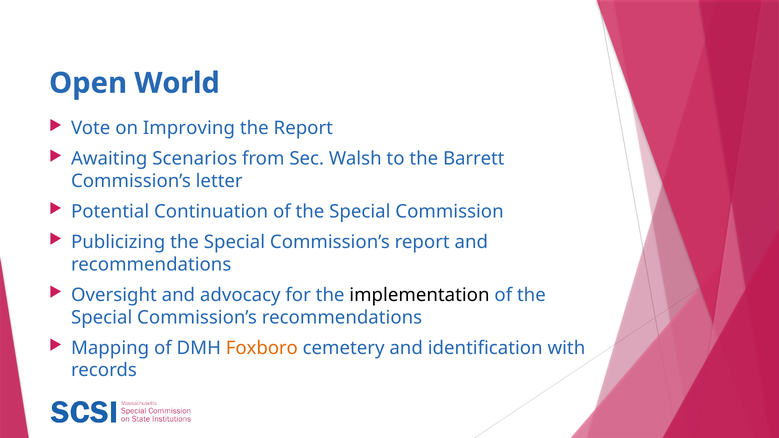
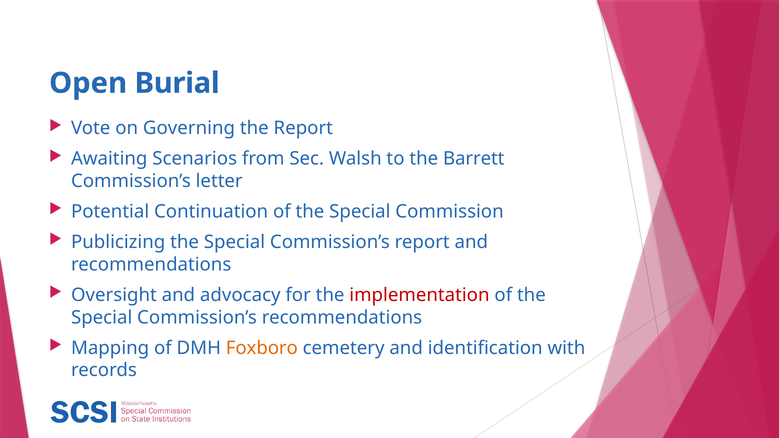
World: World -> Burial (177, 83)
Improving: Improving -> Governing (189, 128)
implementation colour: black -> red (419, 295)
